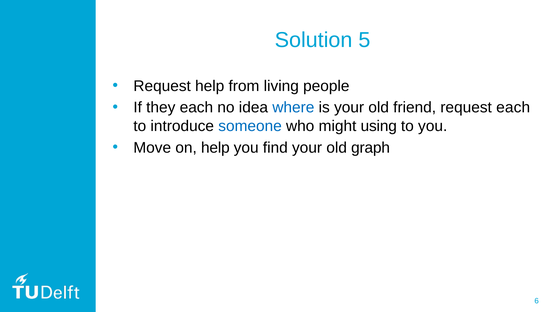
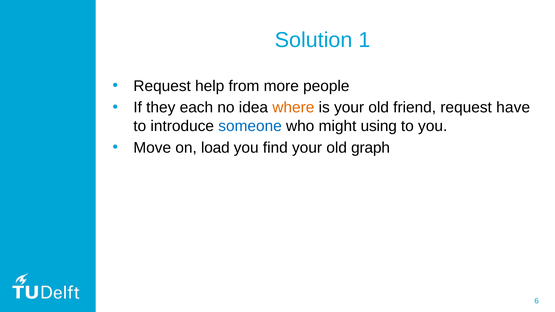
5: 5 -> 1 (364, 40)
living: living -> more (281, 86)
where colour: blue -> orange (293, 108)
request each: each -> have (513, 108)
on help: help -> load (215, 148)
